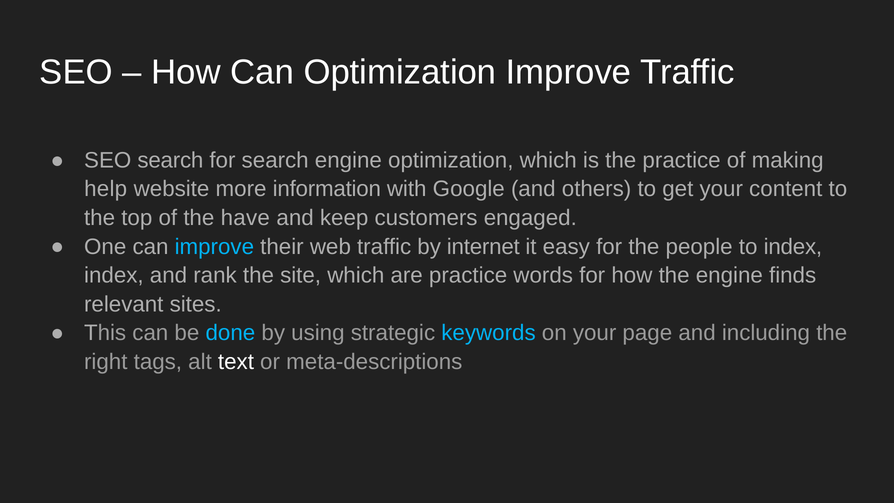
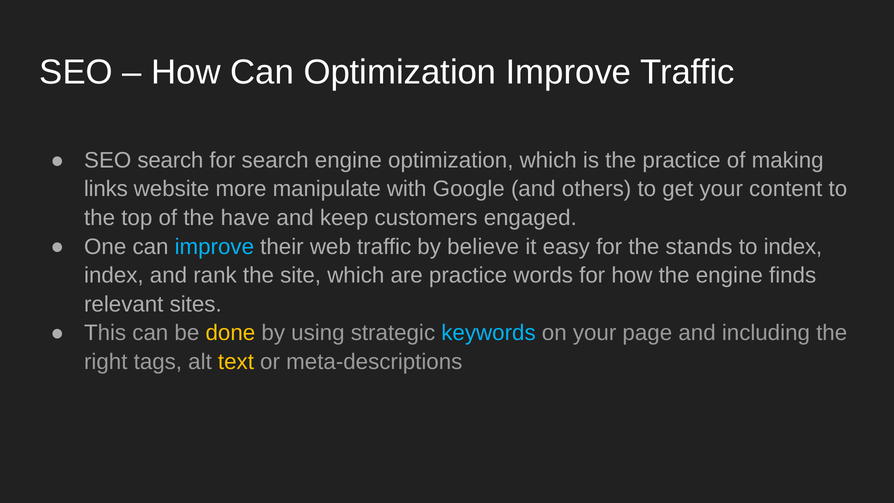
help: help -> links (106, 189)
information: information -> manipulate (327, 189)
internet: internet -> believe (483, 247)
people: people -> stands (699, 247)
done colour: light blue -> yellow (230, 333)
text colour: white -> yellow (236, 362)
